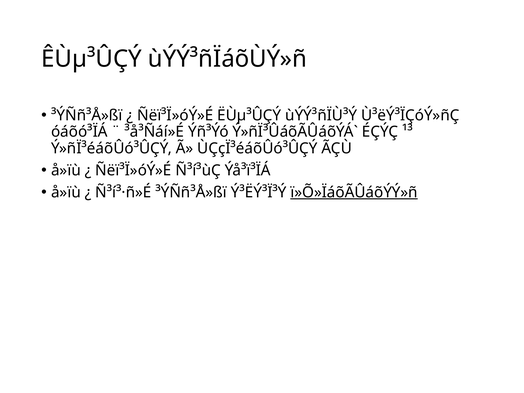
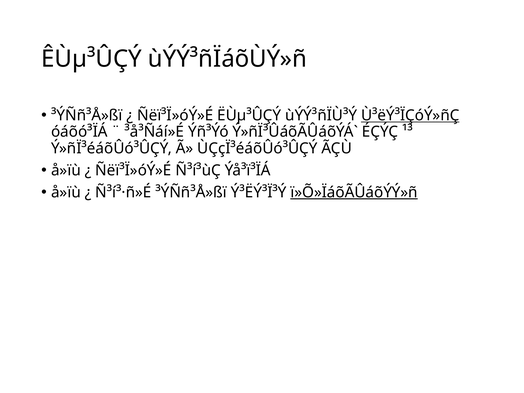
Ù³ëÝ³ÏÇóÝ»ñÇ underline: none -> present (410, 115)
